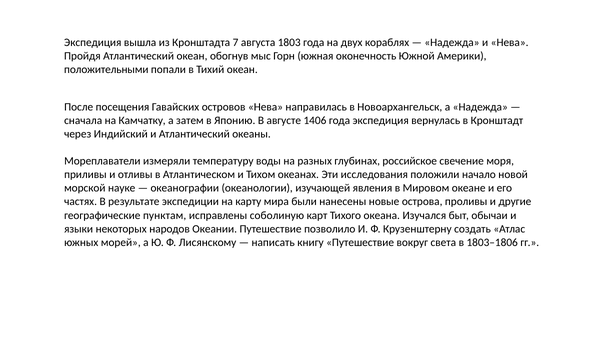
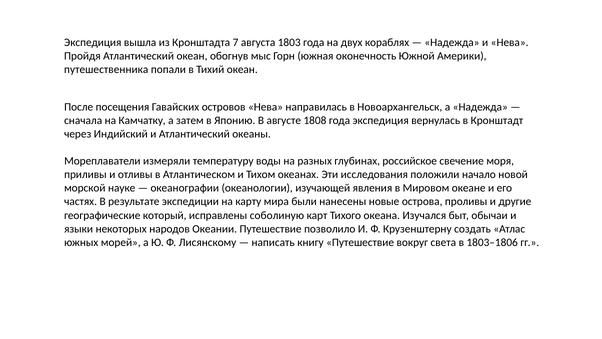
положительными: положительными -> путешественника (106, 70)
1406: 1406 -> 1808 (315, 120)
пунктам: пунктам -> который (165, 215)
